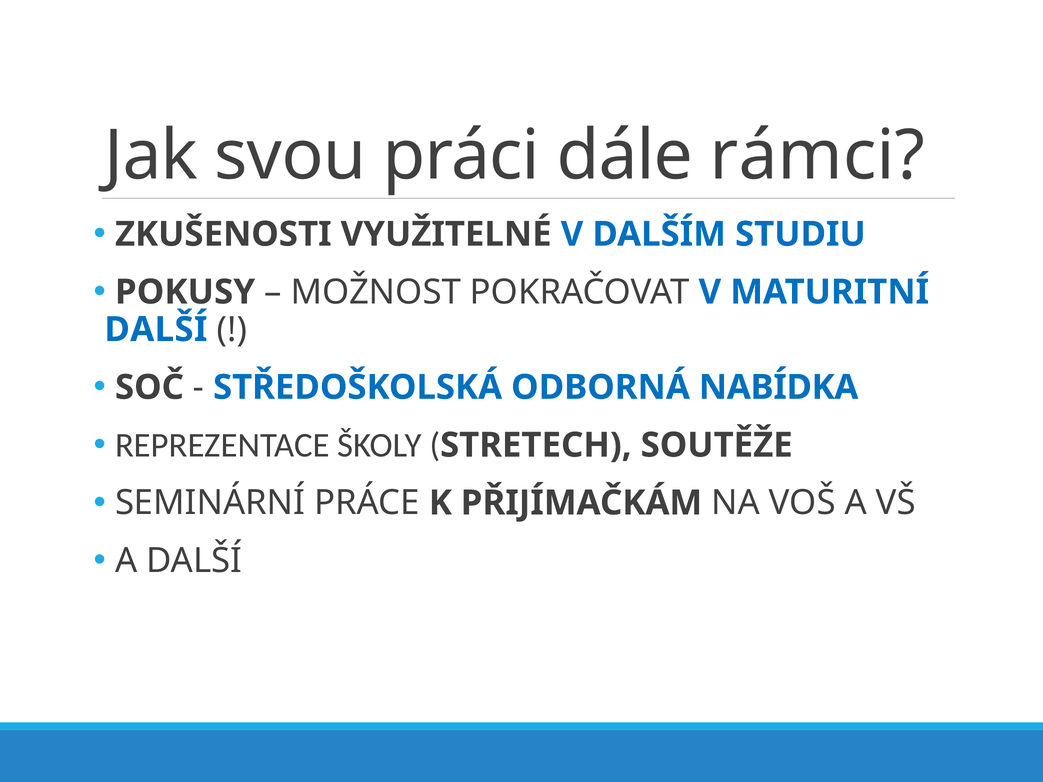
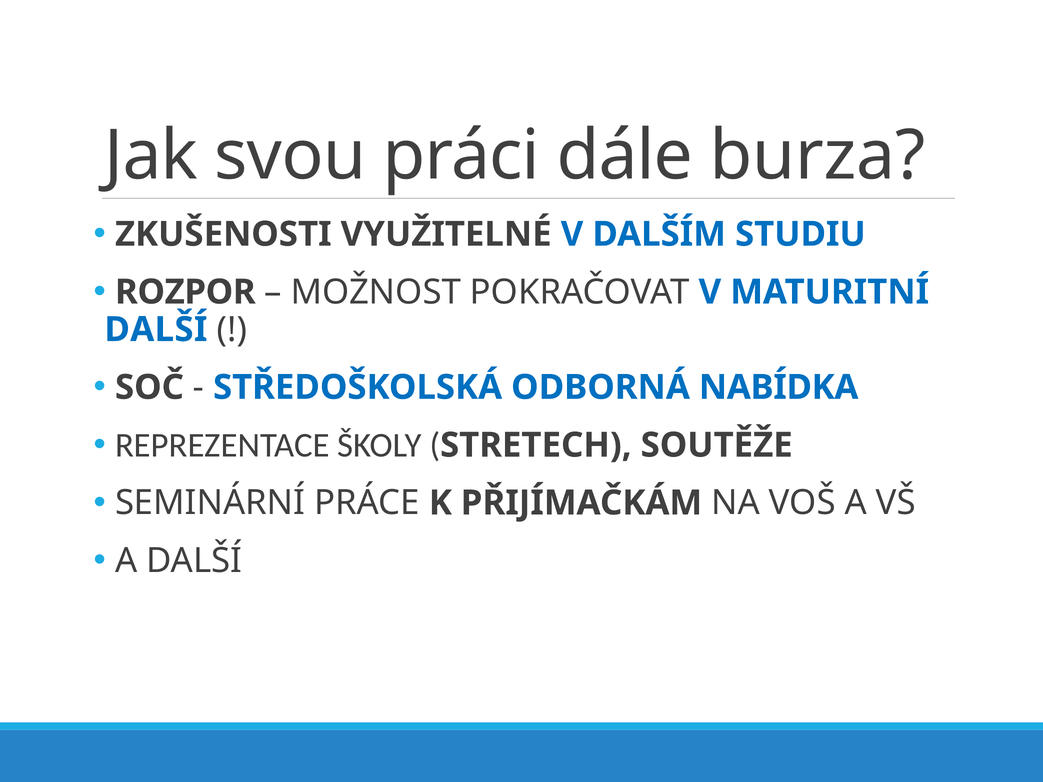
rámci: rámci -> burza (817, 156)
POKUSY: POKUSY -> ROZPOR (185, 292)
